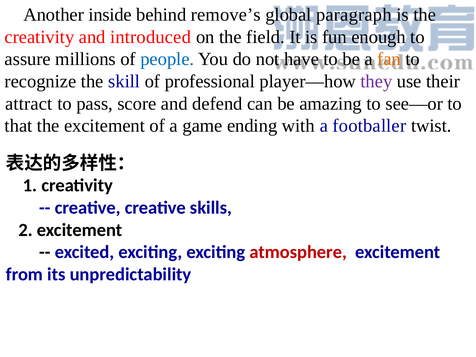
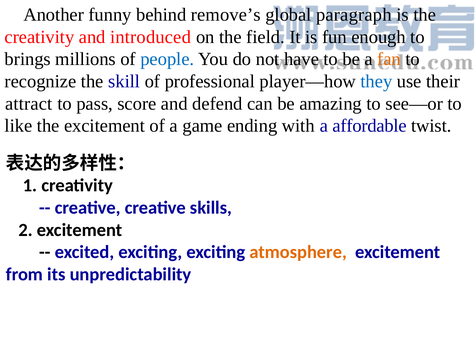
inside: inside -> funny (110, 15)
assure: assure -> brings (28, 59)
they colour: purple -> blue (376, 81)
that: that -> like (18, 126)
footballer: footballer -> affordable (370, 126)
atmosphere colour: red -> orange (298, 252)
